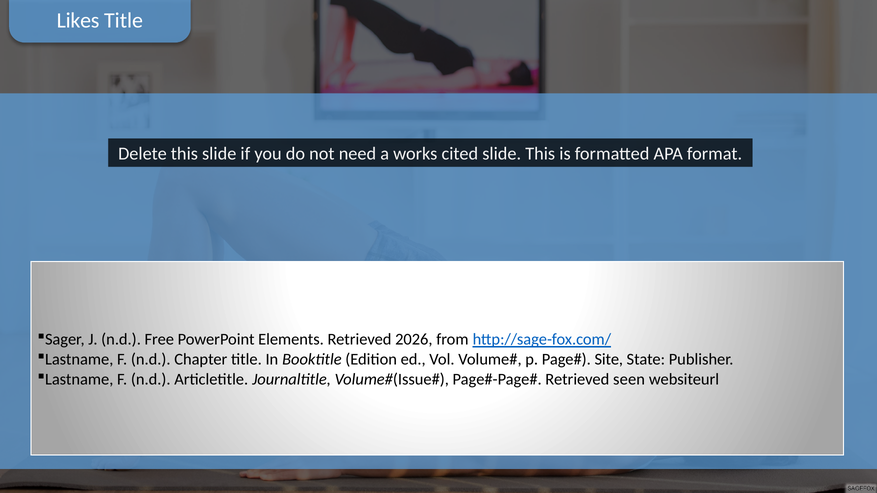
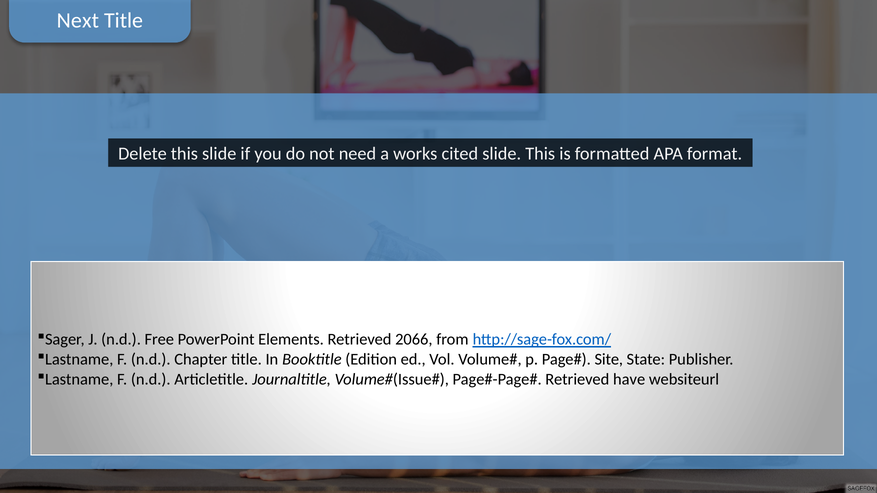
Likes: Likes -> Next (78, 21)
2026: 2026 -> 2066 (414, 340)
seen: seen -> have (629, 380)
